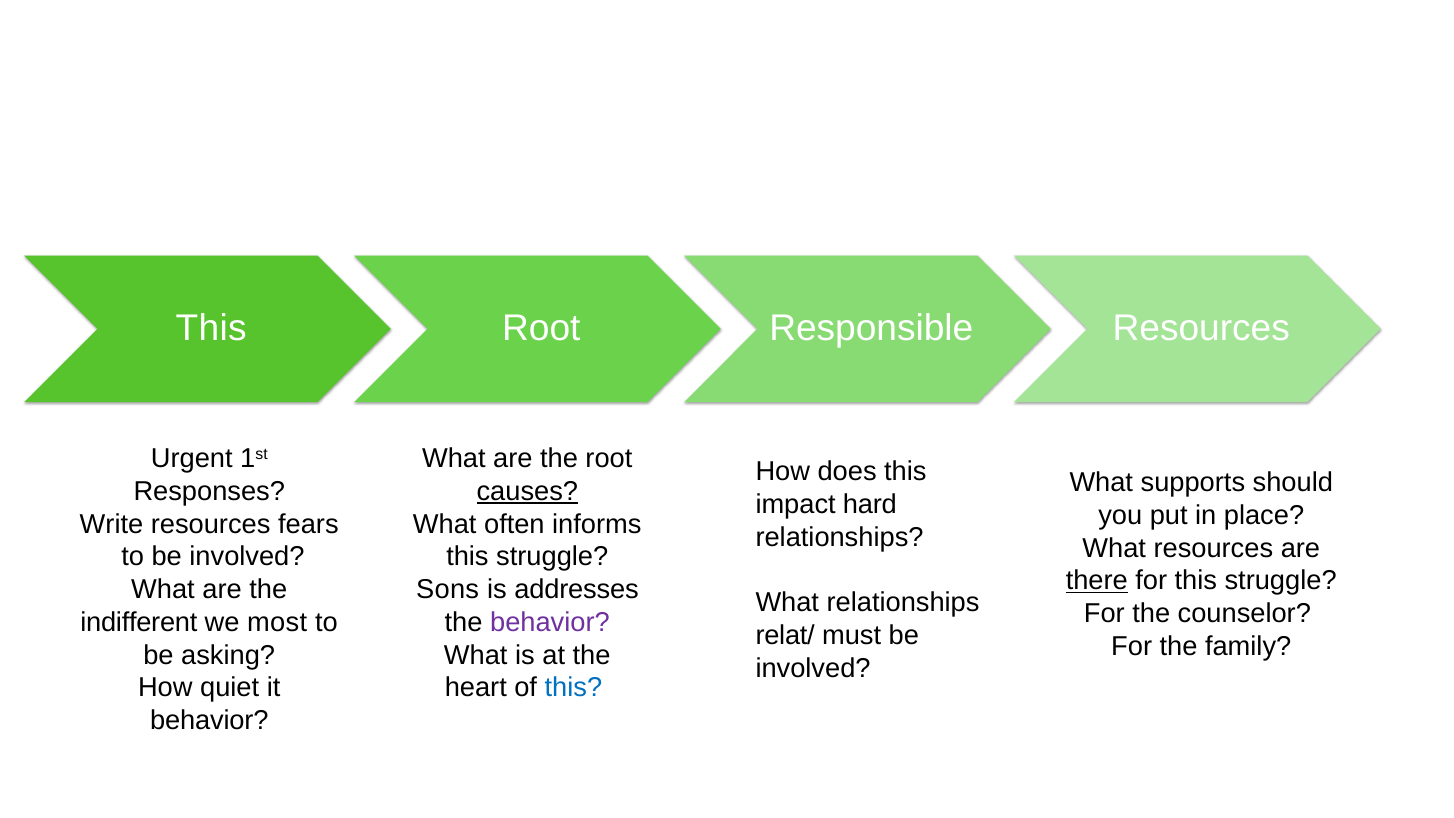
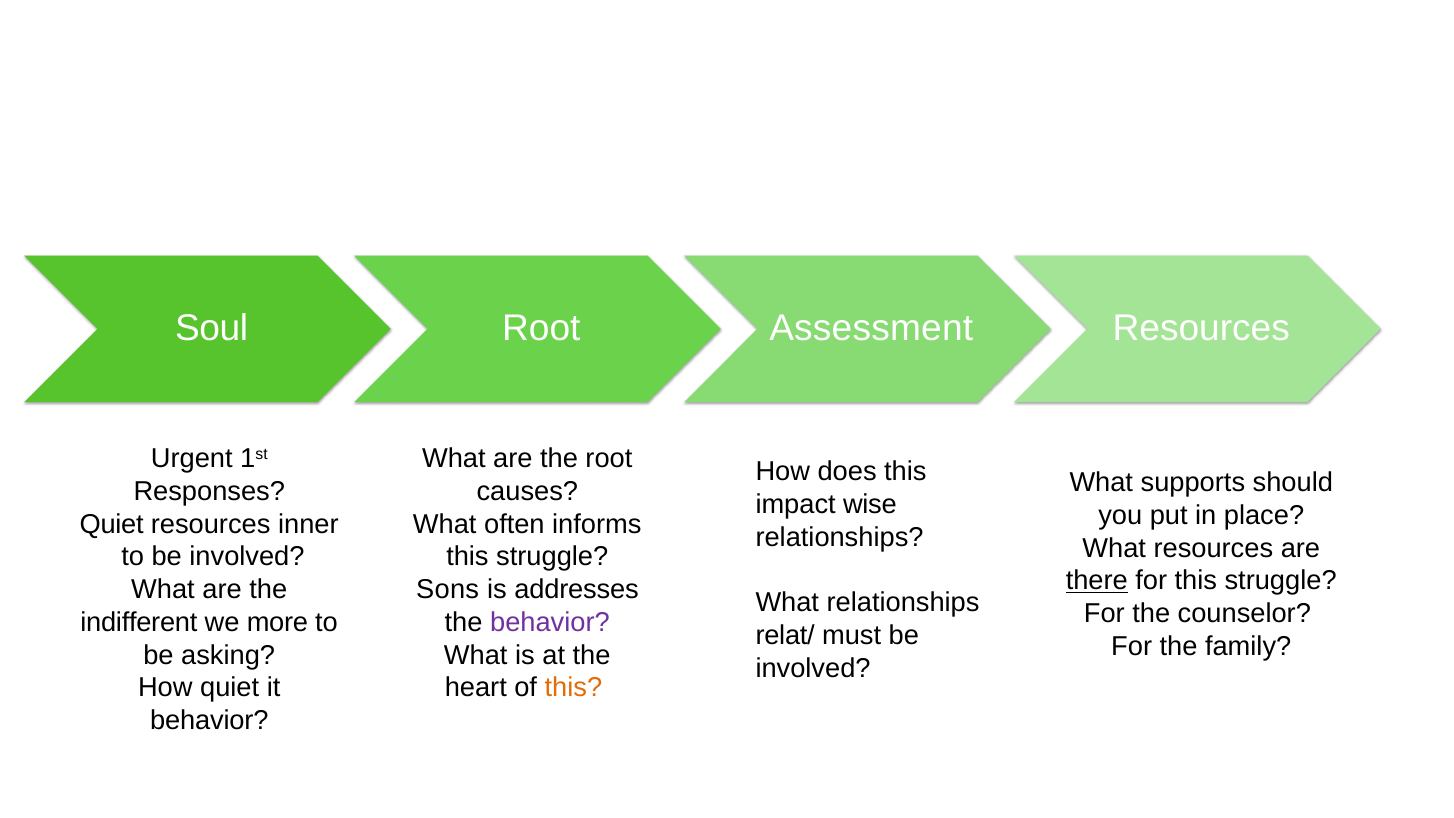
This: This -> Soul (212, 329)
Responsible: Responsible -> Assessment (871, 329)
causes underline: present -> none (527, 491)
hard: hard -> wise (870, 505)
Write: Write -> Quiet (112, 524)
fears: fears -> inner (308, 524)
most: most -> more (277, 622)
this colour: blue -> orange (573, 688)
